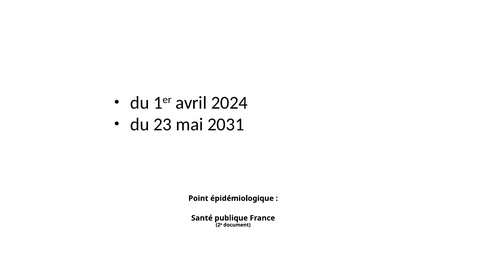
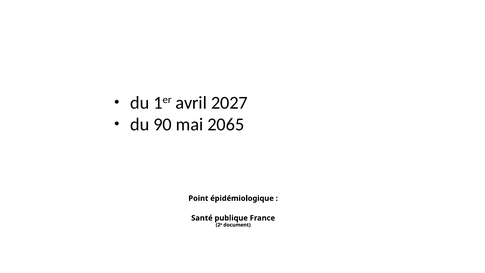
2024: 2024 -> 2027 (229, 103)
23: 23 -> 90 (163, 124)
2031: 2031 -> 2065 (226, 124)
